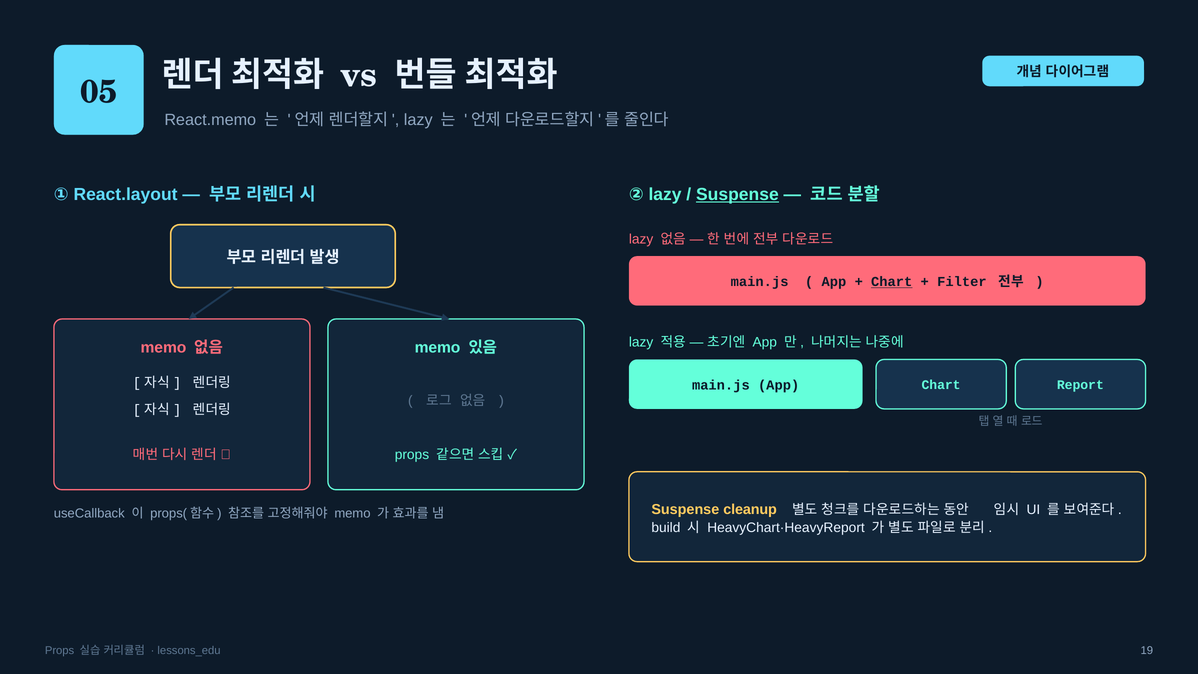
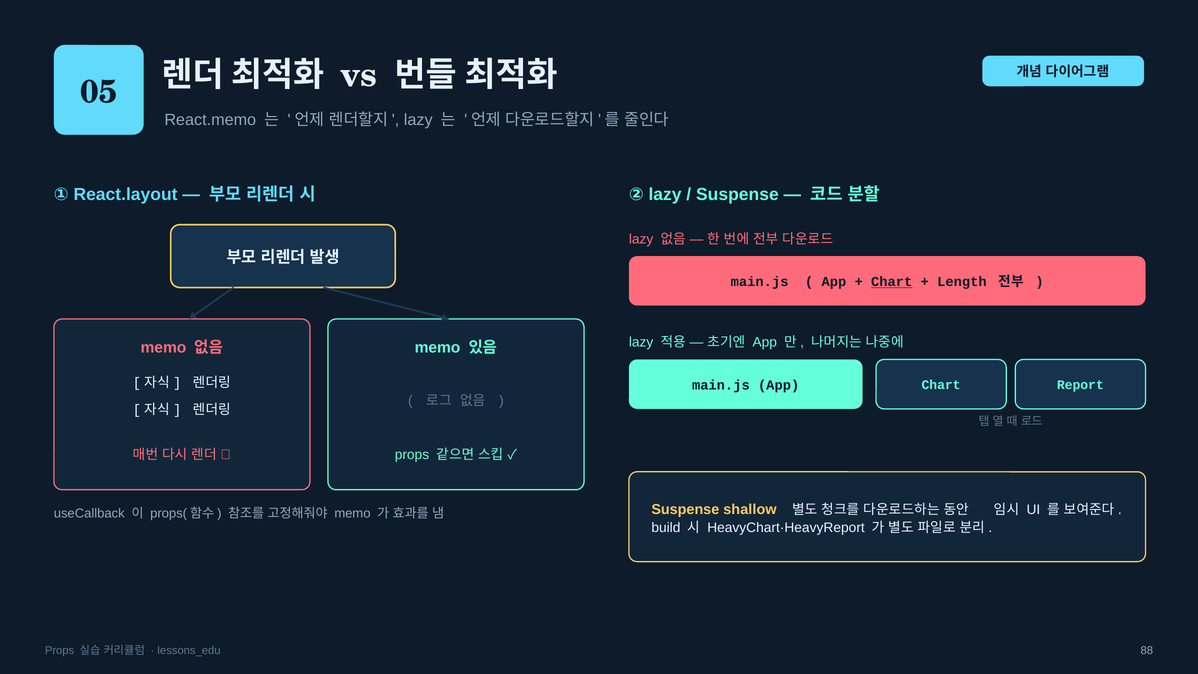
Suspense underline: present -> none (737, 194)
Filter: Filter -> Length (962, 282)
cleanup: cleanup -> shallow (750, 509)
19: 19 -> 88 (1147, 650)
